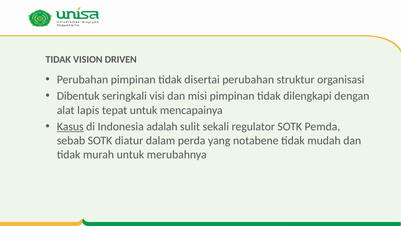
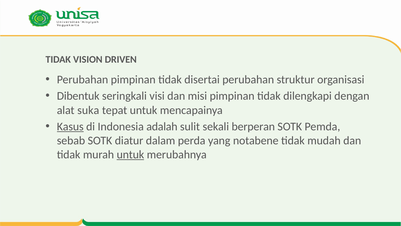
lapis: lapis -> suka (88, 110)
regulator: regulator -> berperan (253, 126)
untuk underline: none -> present (130, 154)
